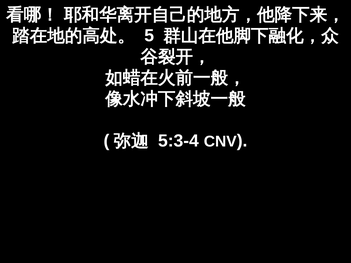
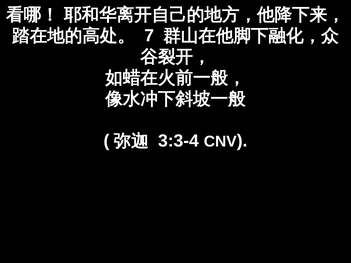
5: 5 -> 7 (149, 36)
5:3-4: 5:3-4 -> 3:3-4 (178, 141)
